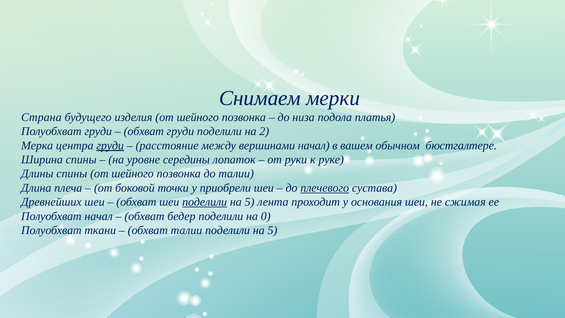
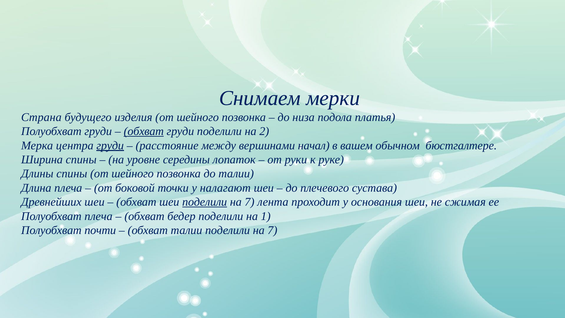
обхват underline: none -> present (144, 131)
приобрели: приобрели -> налагают (225, 188)
плечевого underline: present -> none (325, 188)
5: 5 -> 7 (250, 202)
Полуобхват начал: начал -> плеча (99, 216)
0: 0 -> 1 (266, 216)
ткани: ткани -> почти (100, 230)
талии поделили на 5: 5 -> 7 (272, 230)
